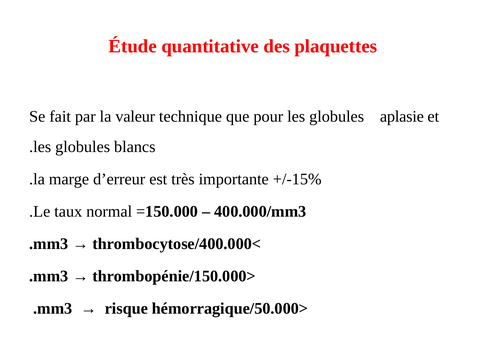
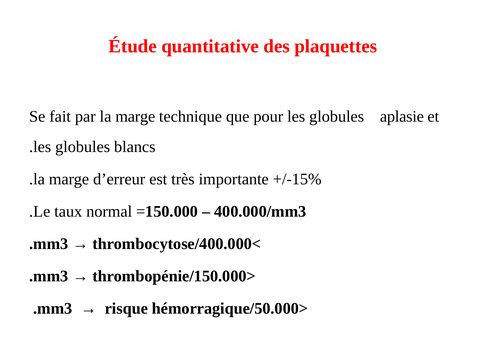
par la valeur: valeur -> marge (135, 117)
